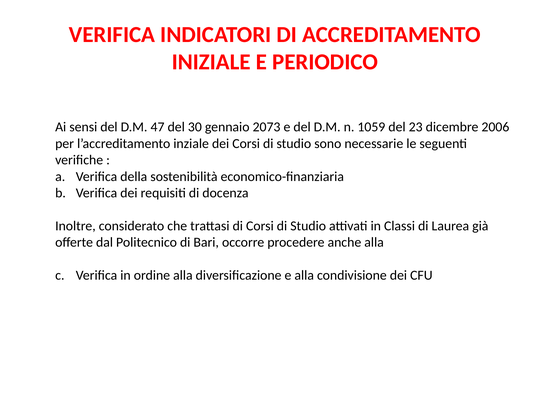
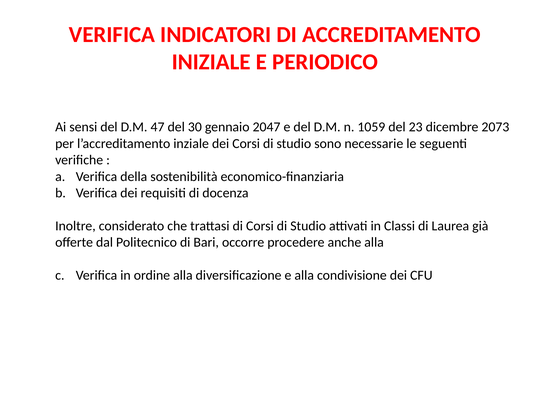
2073: 2073 -> 2047 (267, 127)
2006: 2006 -> 2073 (495, 127)
